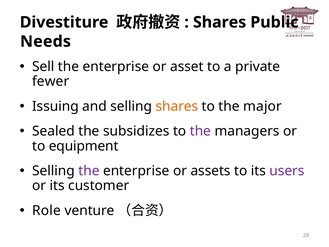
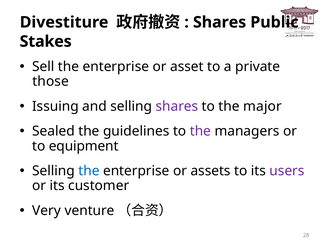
Needs: Needs -> Stakes (46, 41)
fewer: fewer -> those (51, 81)
shares colour: orange -> purple (177, 106)
subsidizes: subsidizes -> guidelines (136, 131)
the colour: purple -> blue (89, 171)
Role: Role -> Very (47, 210)
